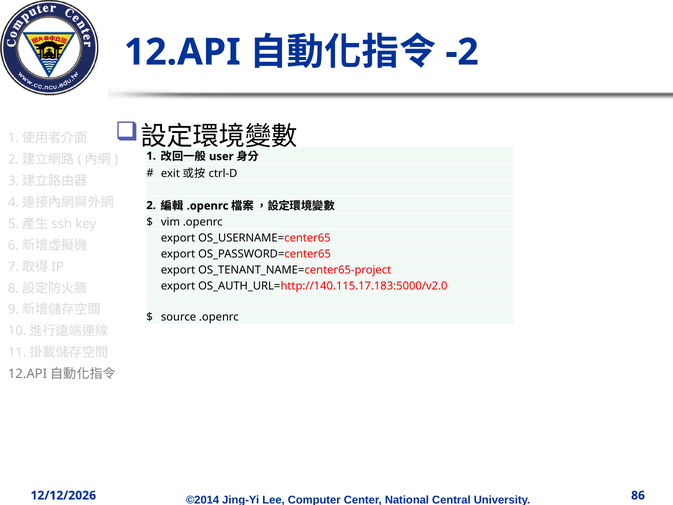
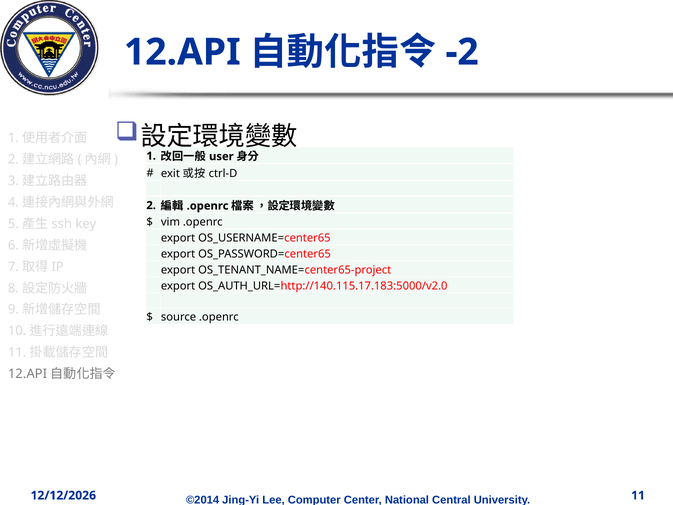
86: 86 -> 11 (638, 495)
